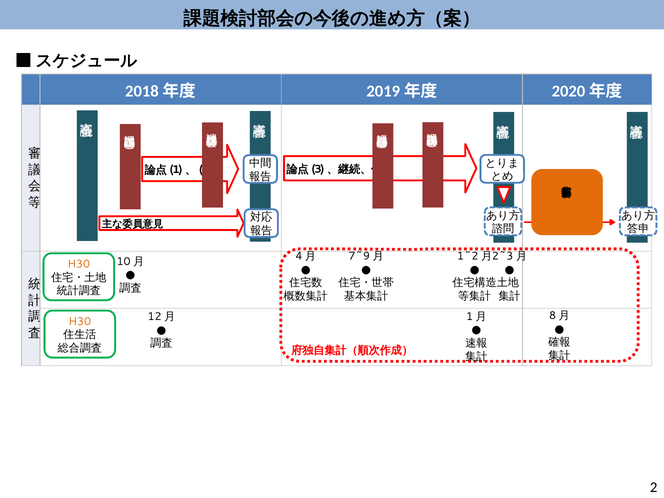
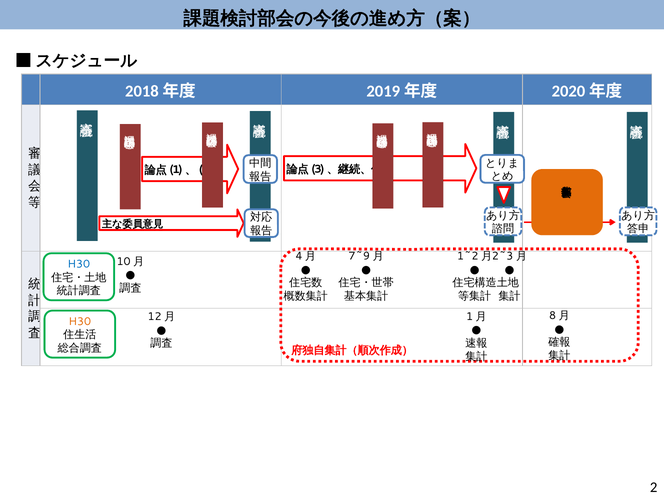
H30 colour: orange -> blue (79, 264)
